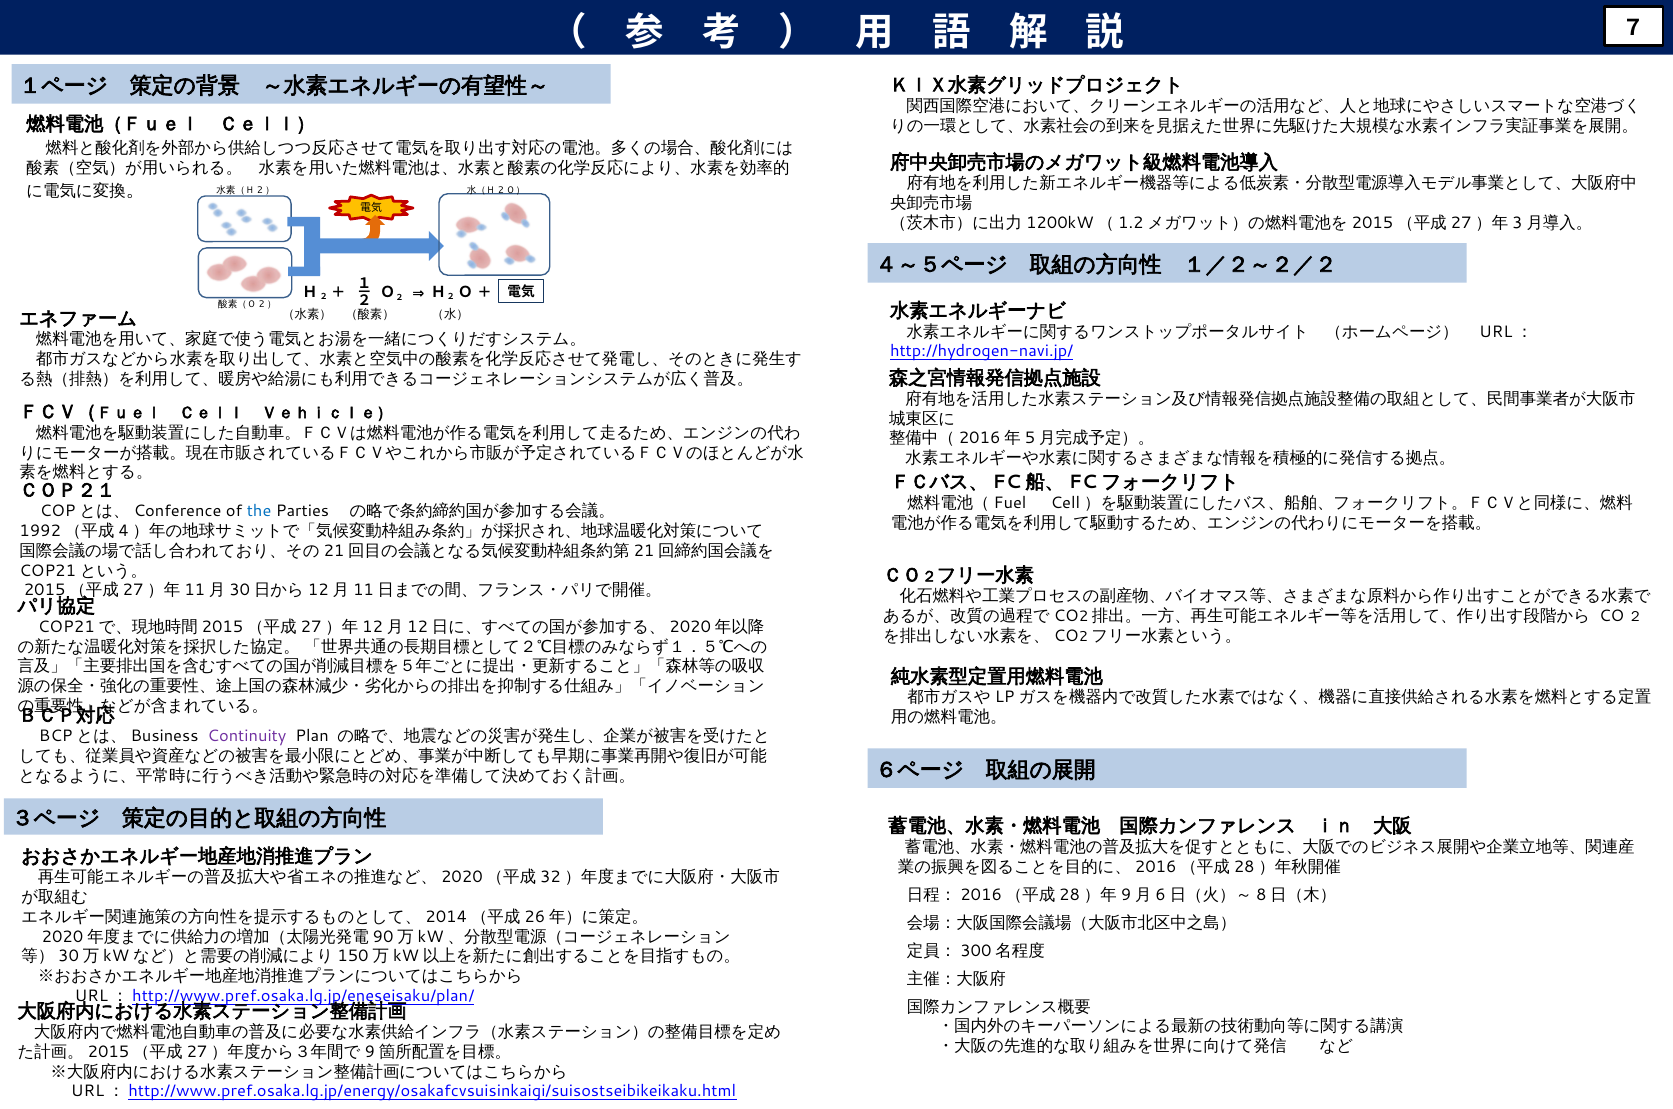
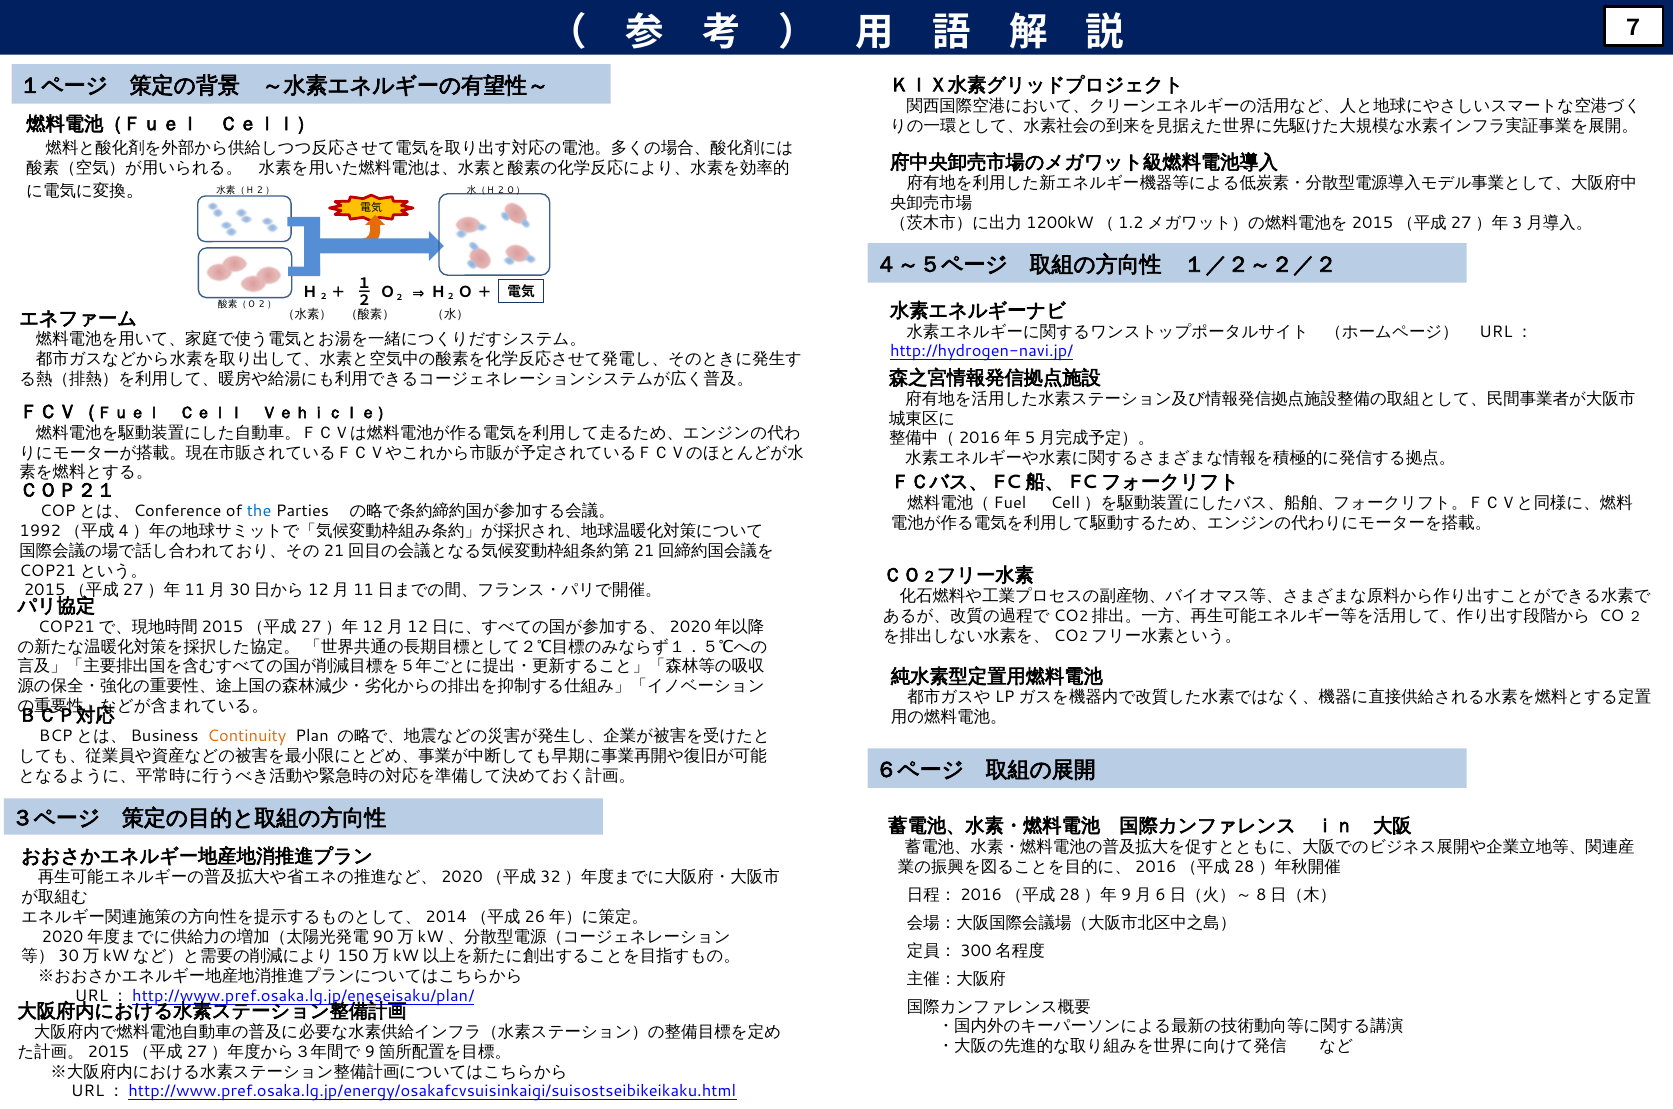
Continuity colour: purple -> orange (247, 736)
